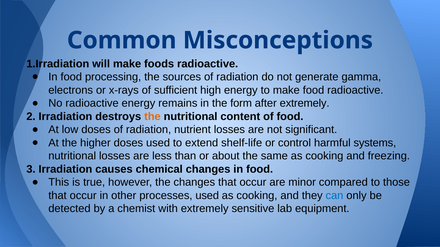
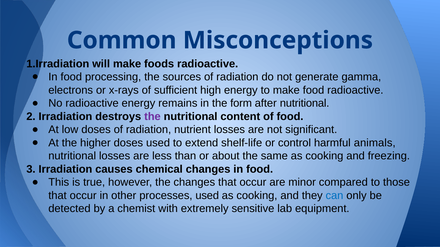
after extremely: extremely -> nutritional (305, 104)
the colour: orange -> purple (152, 117)
systems: systems -> animals (375, 143)
